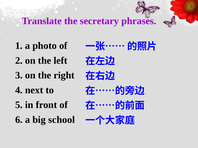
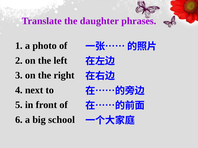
secretary: secretary -> daughter (99, 21)
